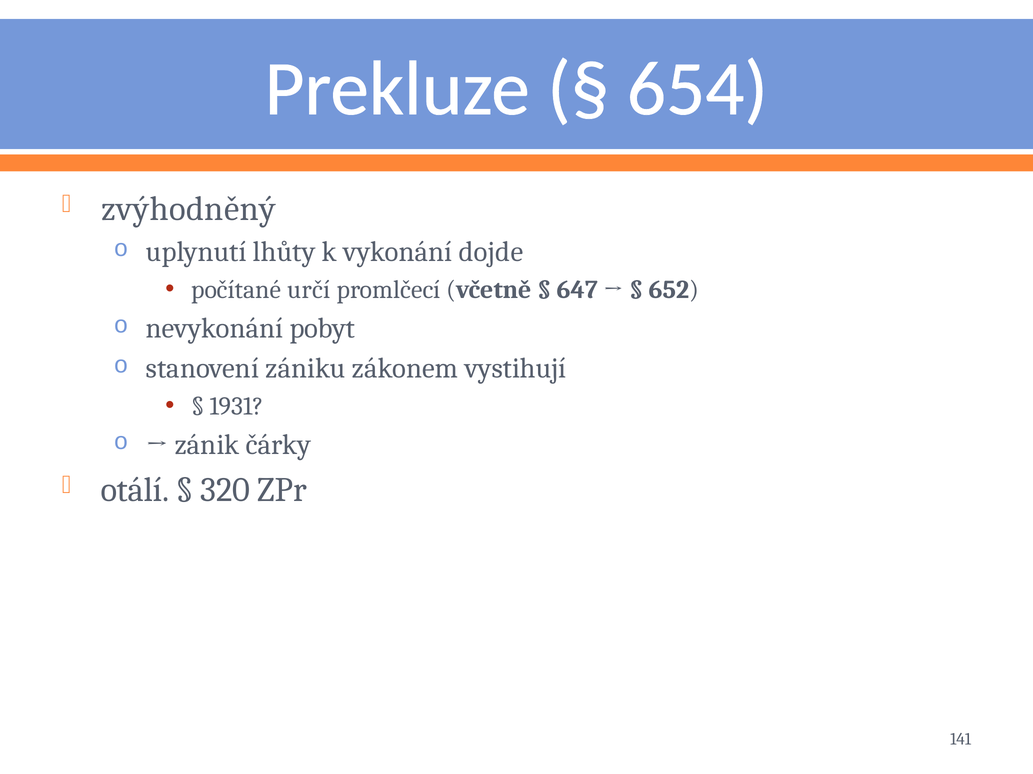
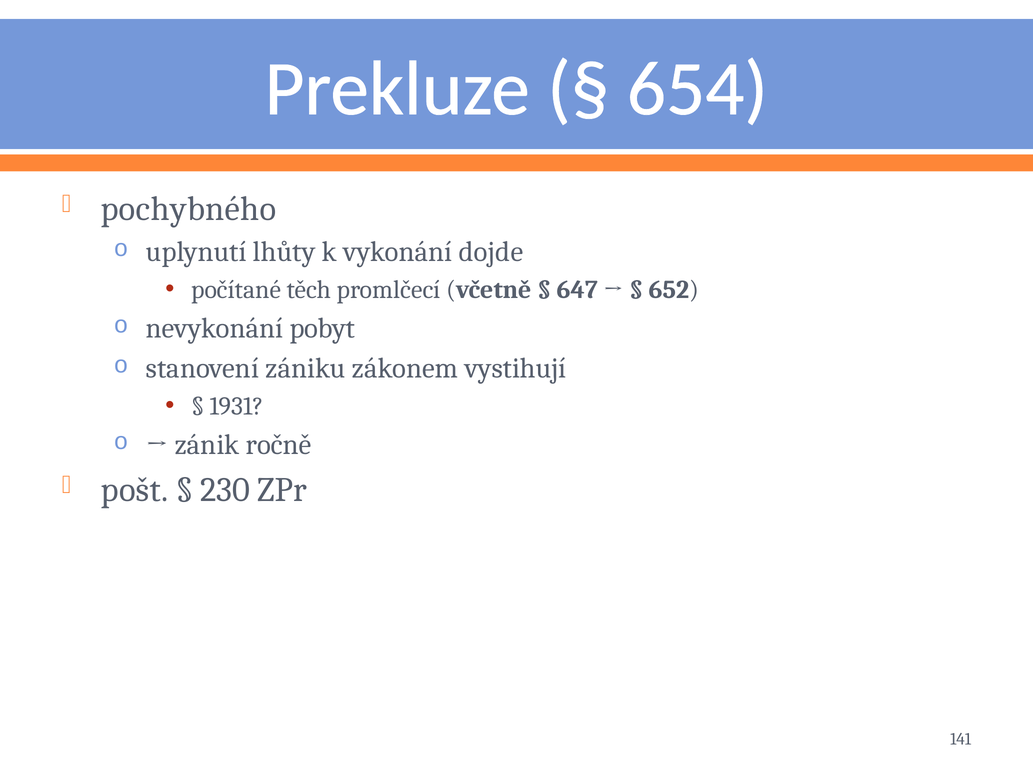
zvýhodněný: zvýhodněný -> pochybného (189, 209)
určí: určí -> těch (309, 290)
čárky: čárky -> ročně (279, 445)
otálí: otálí -> pošt (135, 490)
320: 320 -> 230 (225, 490)
